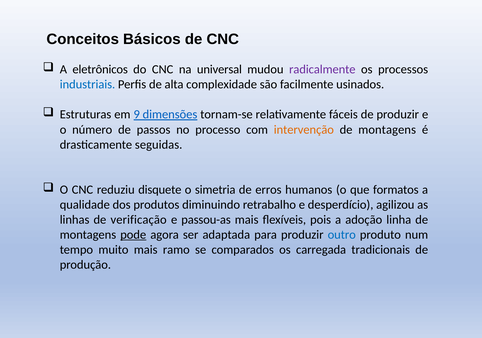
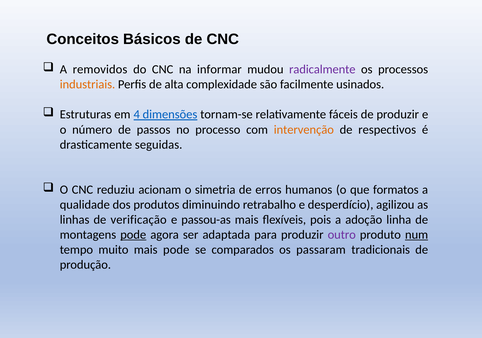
eletrônicos: eletrônicos -> removidos (100, 69)
universal: universal -> informar (219, 69)
industriais colour: blue -> orange (87, 84)
9: 9 -> 4 (137, 114)
montagens: montagens -> respectivos (387, 130)
disquete: disquete -> acionam (160, 190)
outro colour: blue -> purple (342, 235)
num underline: none -> present (417, 235)
mais ramo: ramo -> pode (176, 250)
carregada: carregada -> passaram (321, 250)
